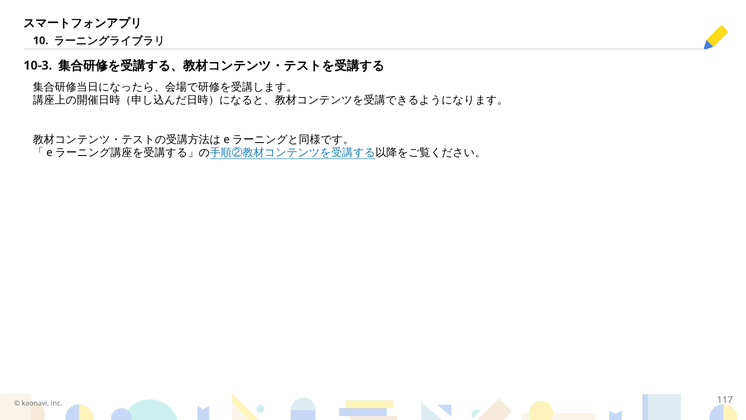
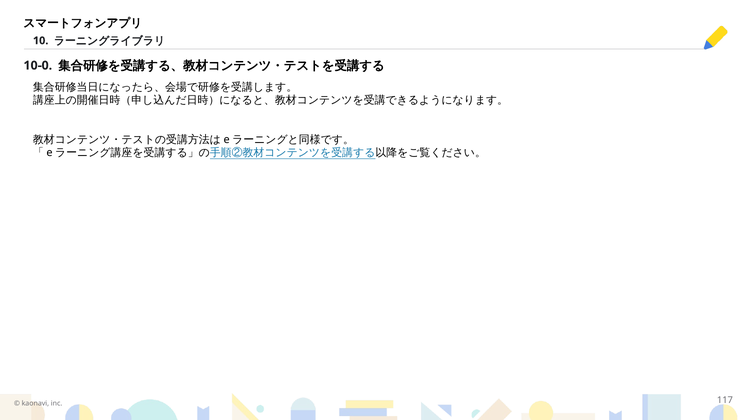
10-3: 10-3 -> 10-0 (38, 65)
